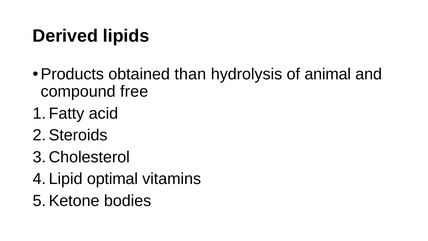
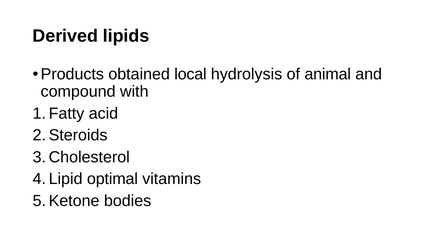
than: than -> local (190, 74)
free: free -> with (134, 92)
